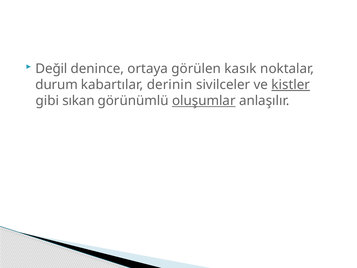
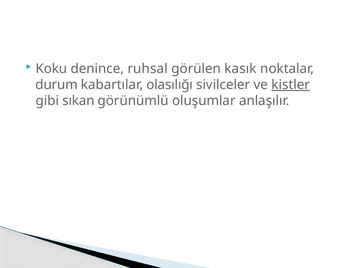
Değil: Değil -> Koku (51, 69)
ortaya: ortaya -> ruhsal (148, 69)
derinin: derinin -> olasılığı (170, 85)
oluşumlar underline: present -> none (204, 101)
